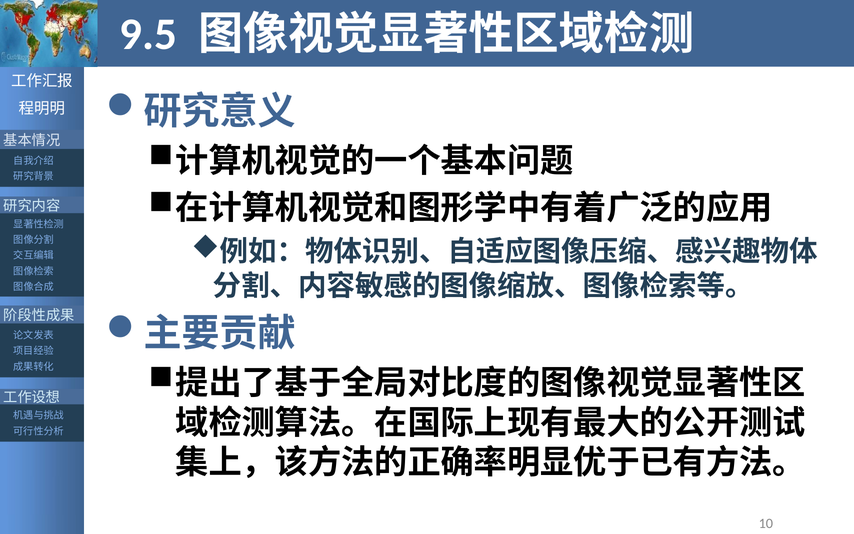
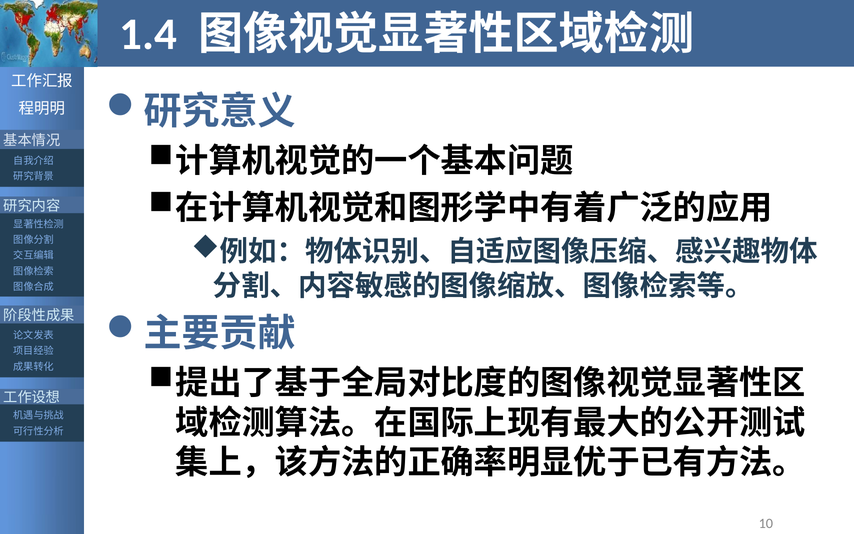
9.5: 9.5 -> 1.4 (148, 34)
